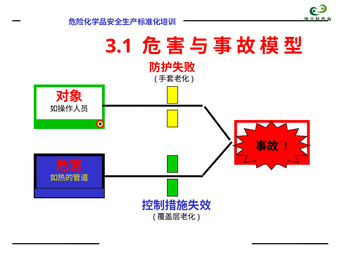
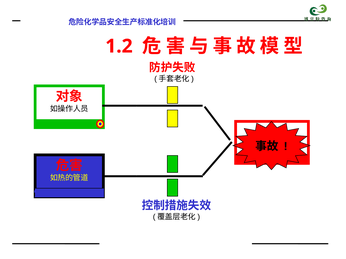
3.1: 3.1 -> 1.2 (119, 46)
